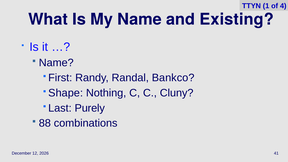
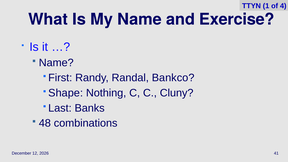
Existing: Existing -> Exercise (237, 19)
Purely: Purely -> Banks (90, 108)
88: 88 -> 48 (45, 123)
